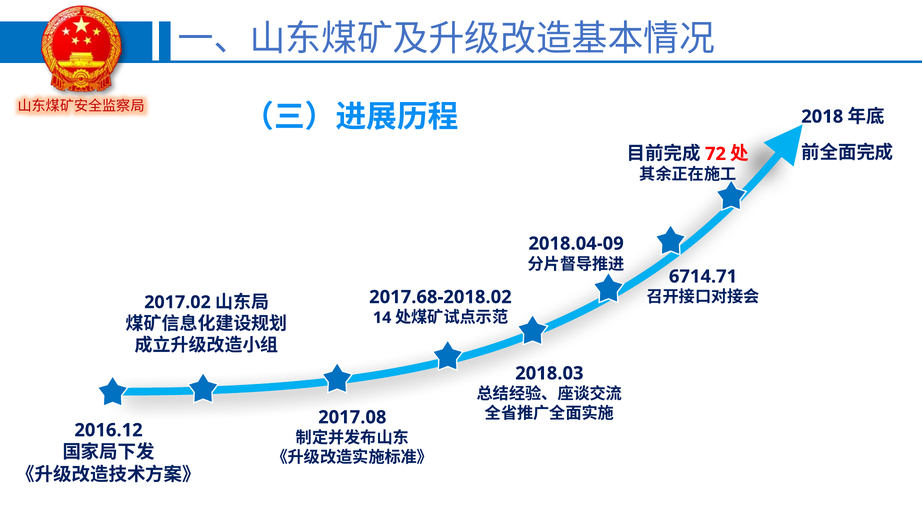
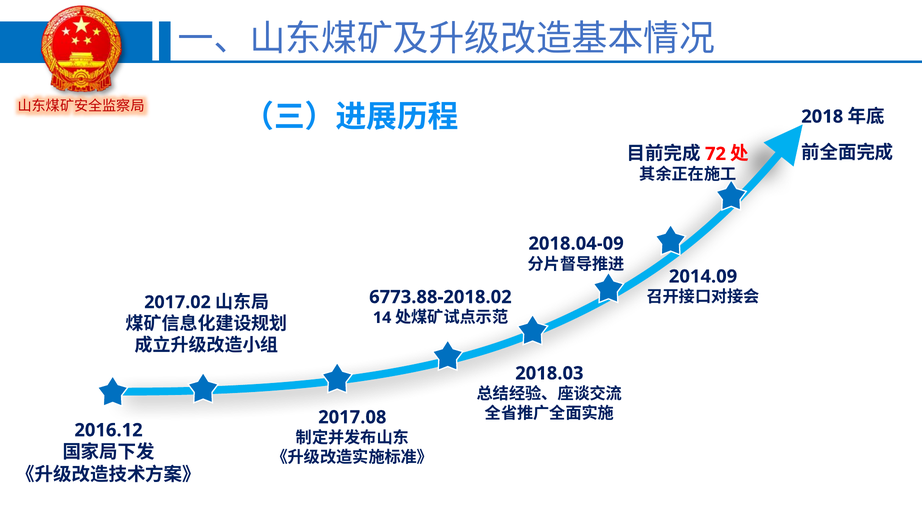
6714.71: 6714.71 -> 2014.09 (703, 276)
2017.68-2018.02: 2017.68-2018.02 -> 6773.88-2018.02 (440, 297)
